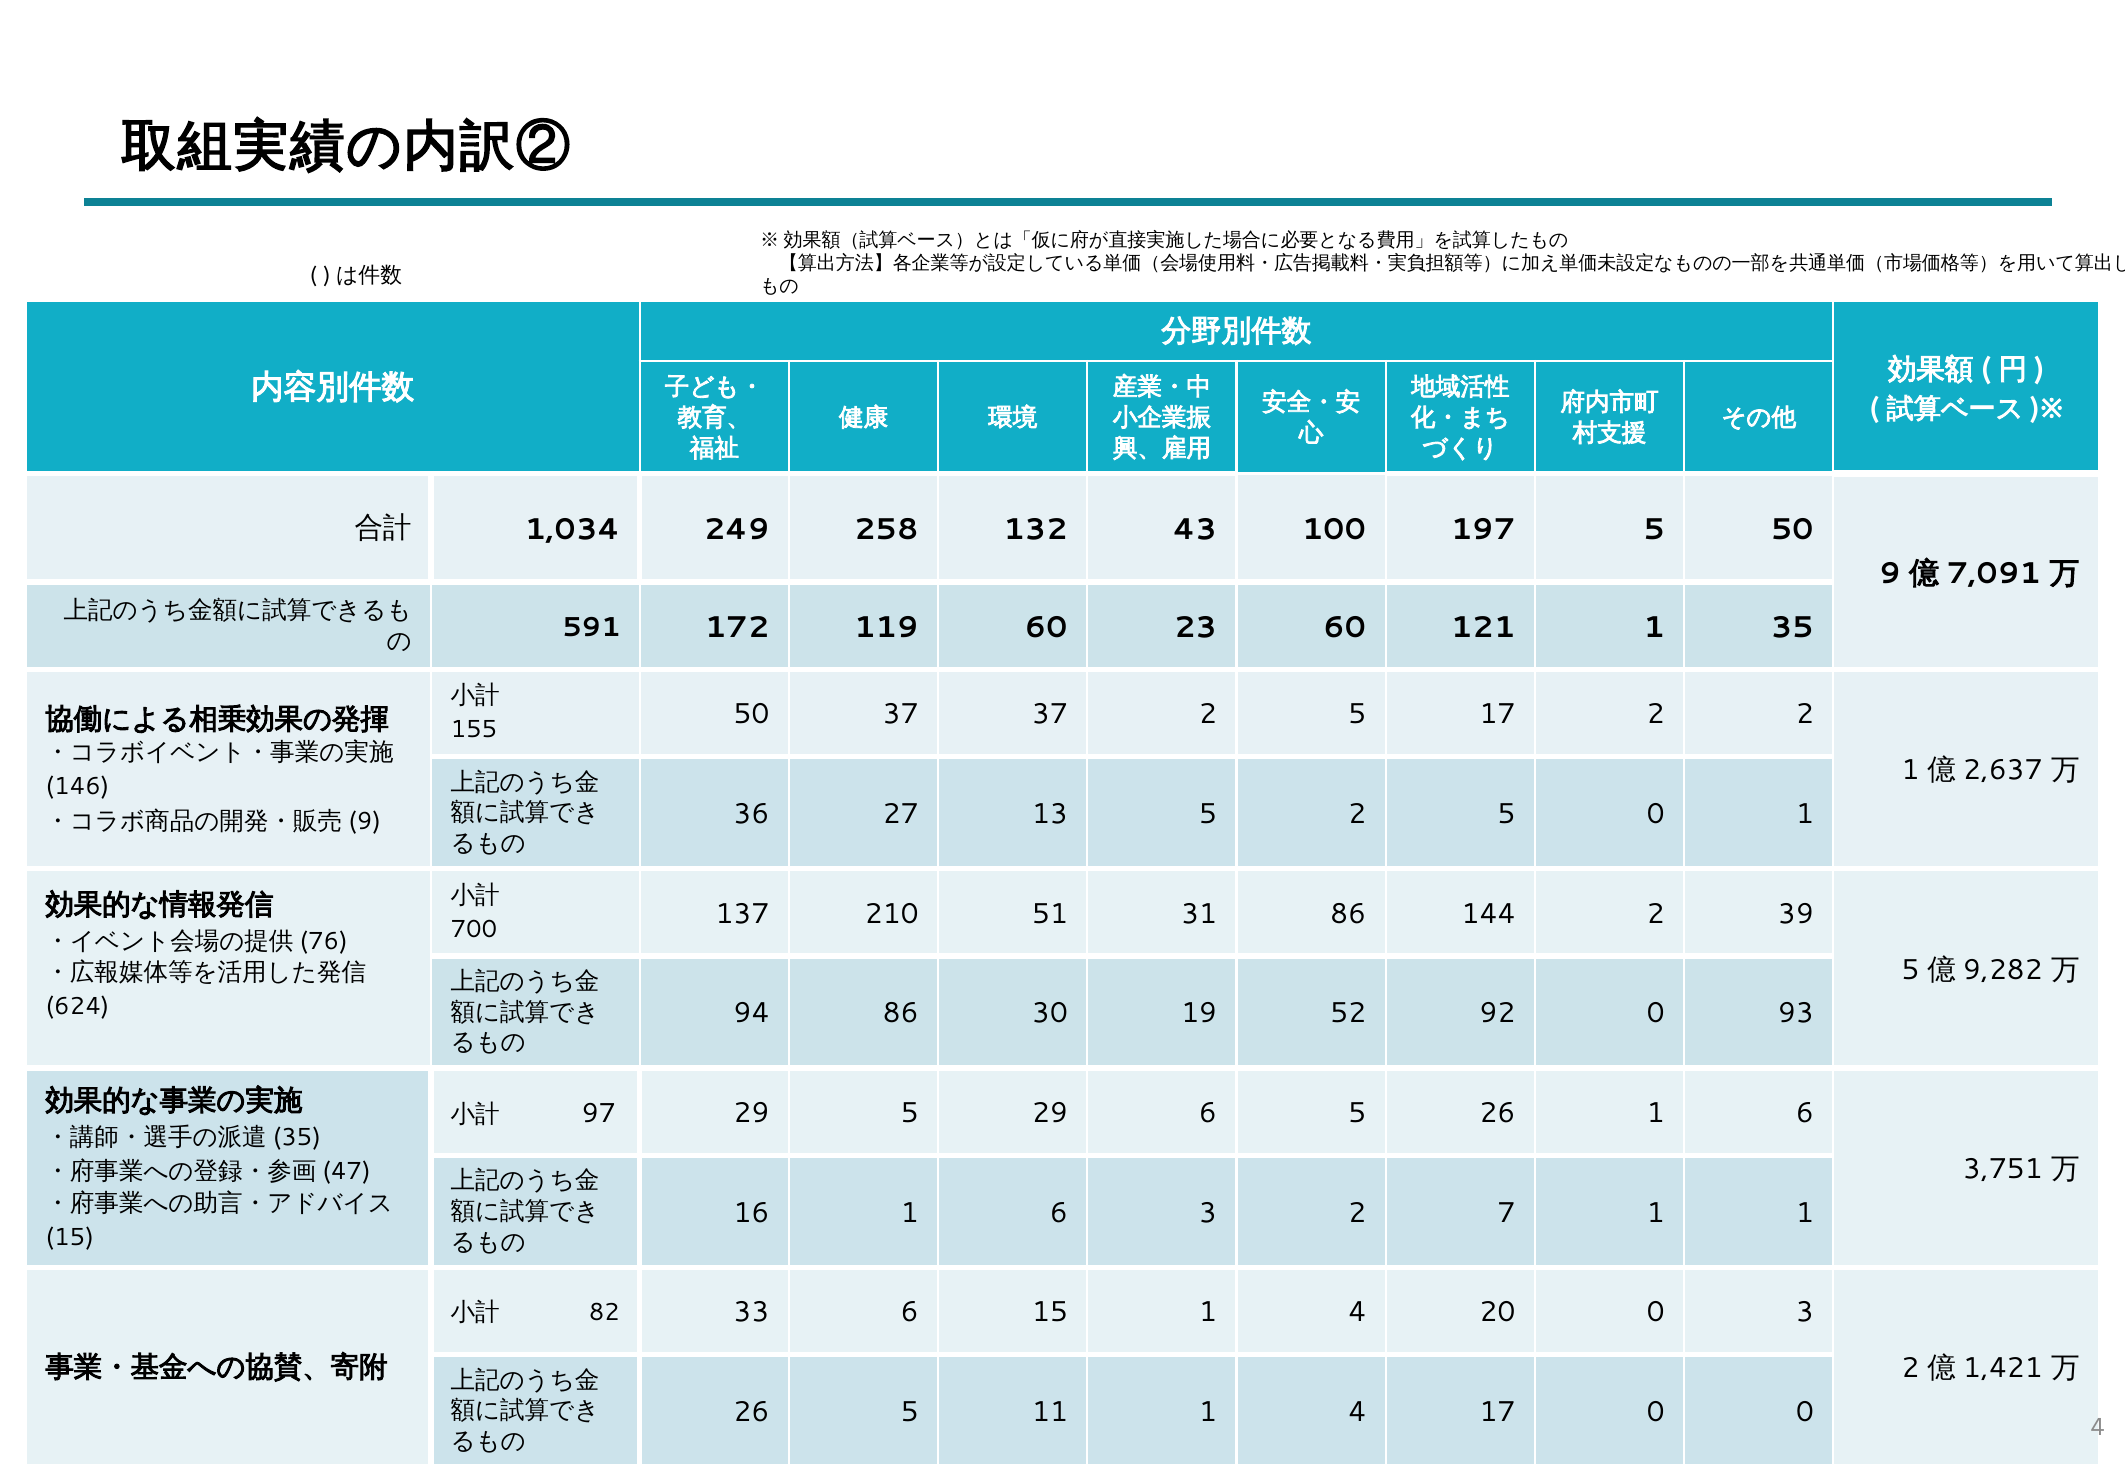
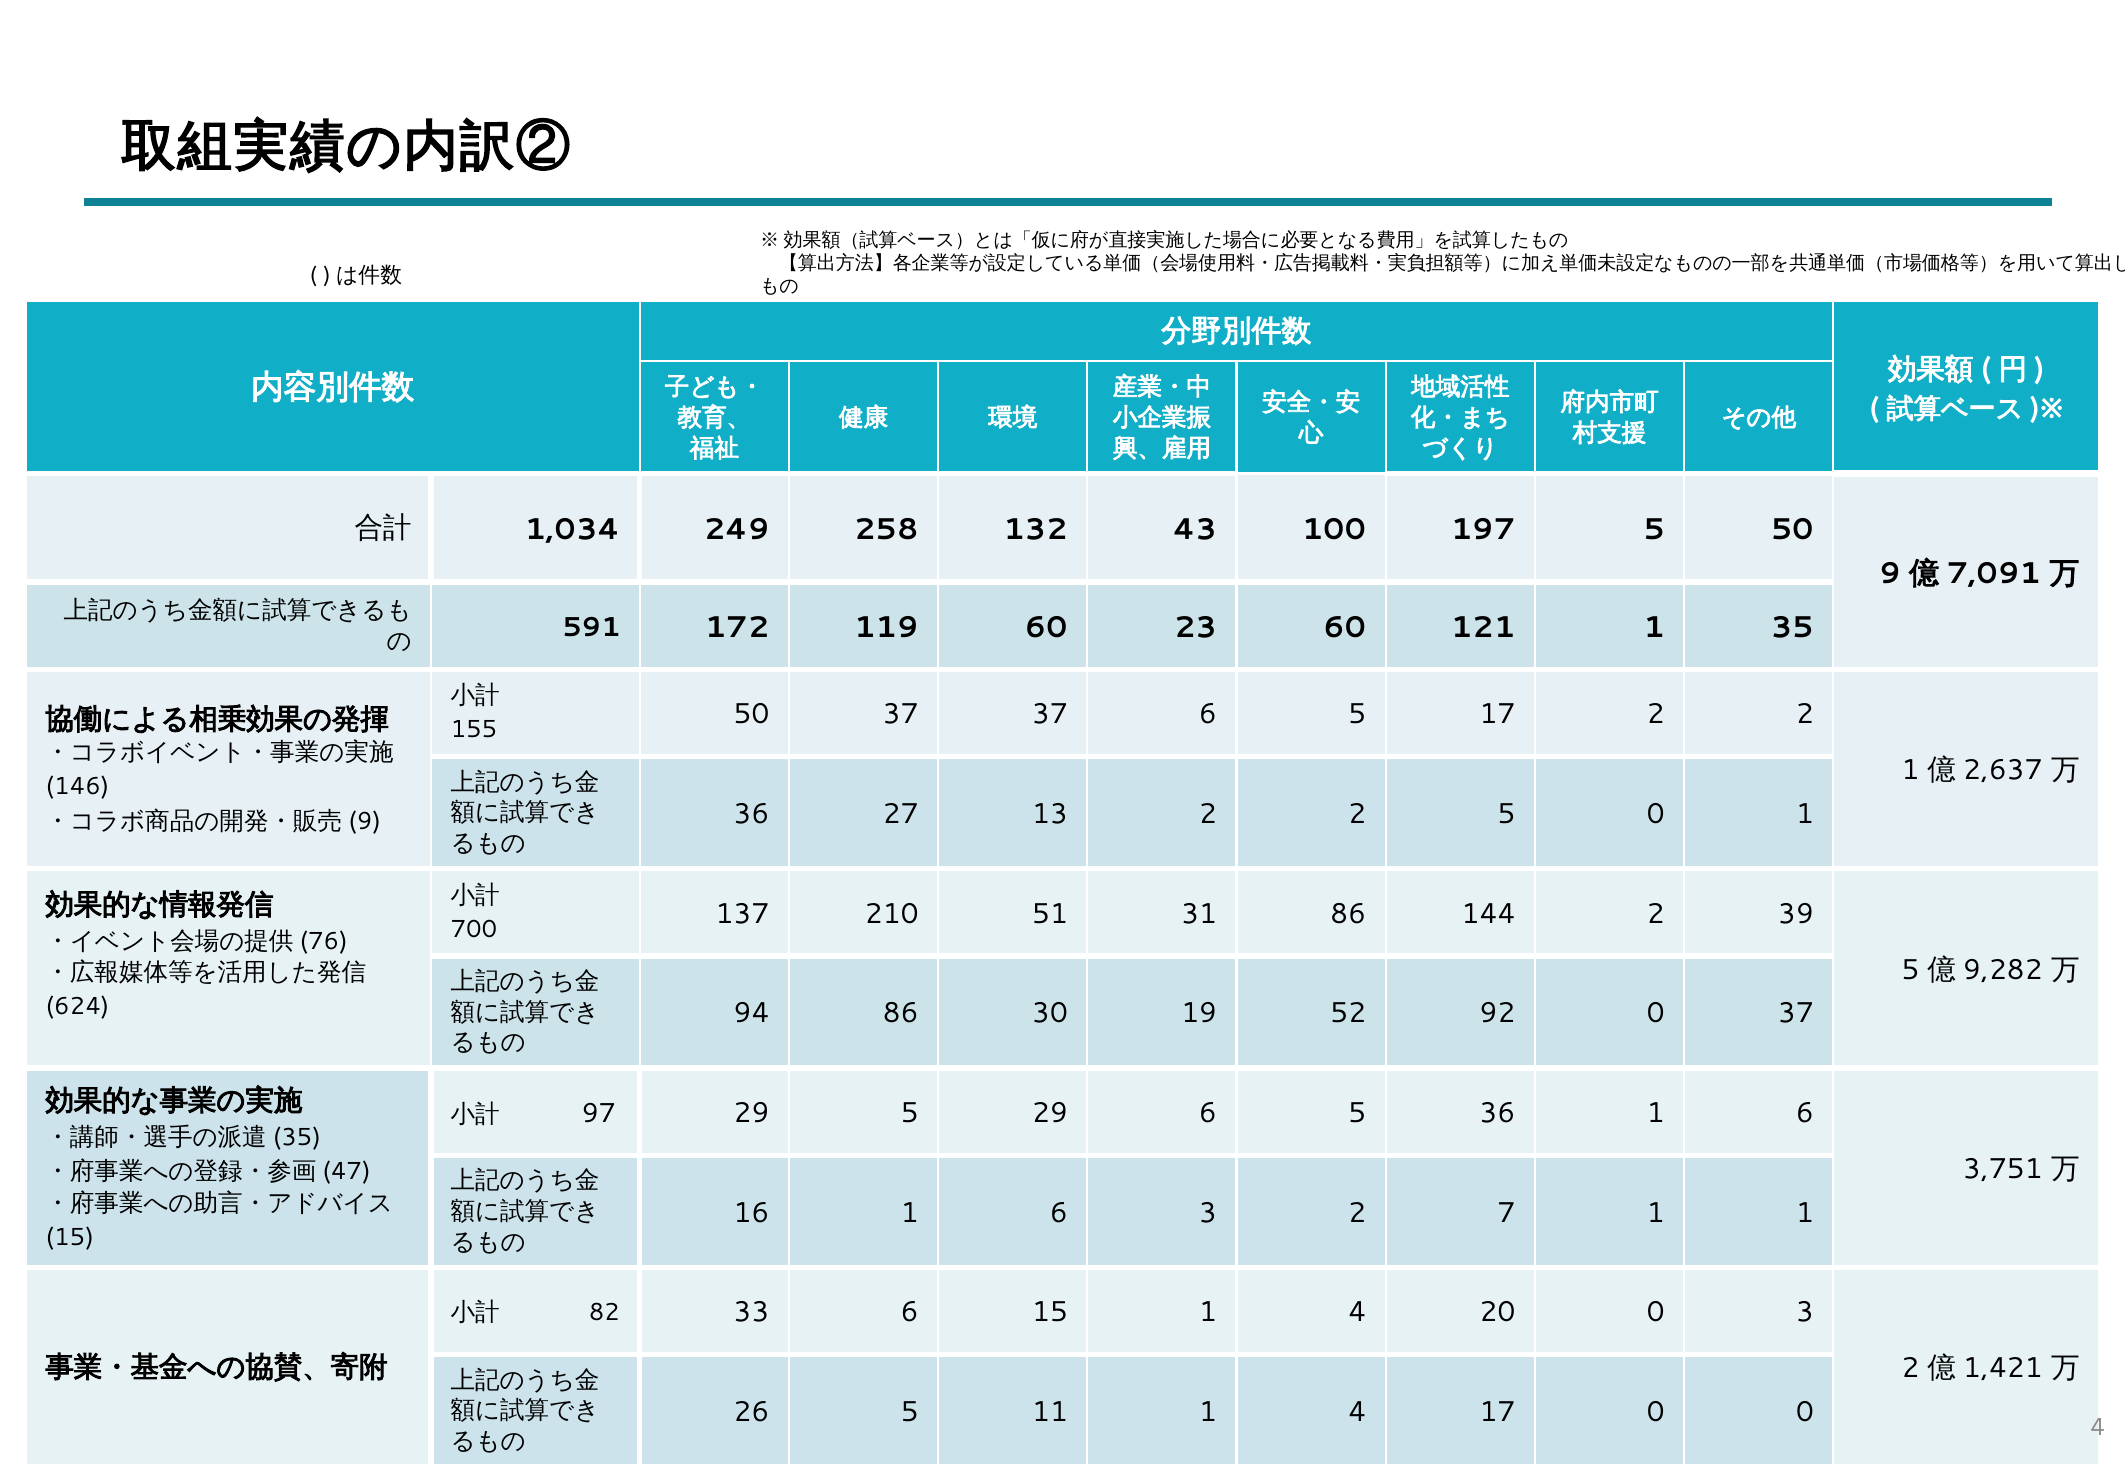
37 2: 2 -> 6 (1208, 715)
13 5: 5 -> 2 (1208, 814)
0 93: 93 -> 37 (1796, 1014)
5 26: 26 -> 36 (1497, 1113)
